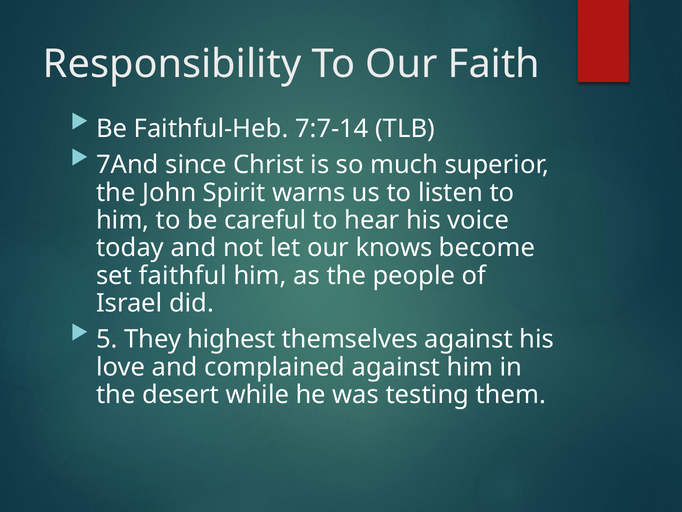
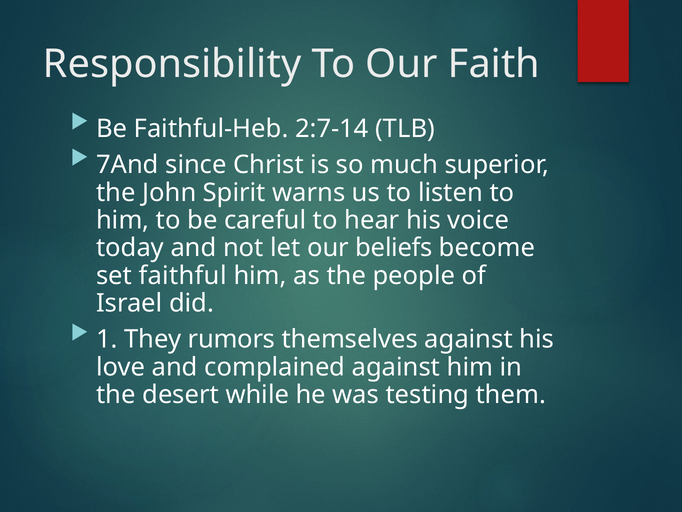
7:7-14: 7:7-14 -> 2:7-14 (332, 129)
knows: knows -> beliefs (394, 248)
5: 5 -> 1 (107, 339)
highest: highest -> rumors (232, 339)
